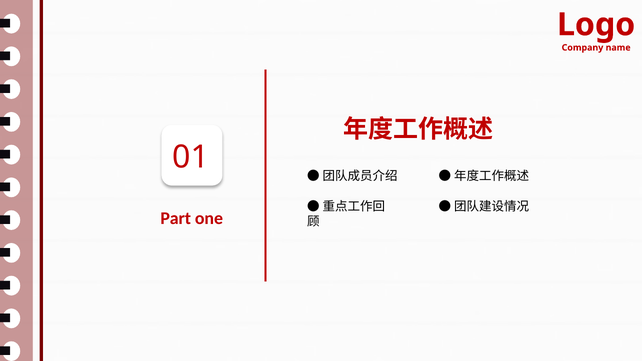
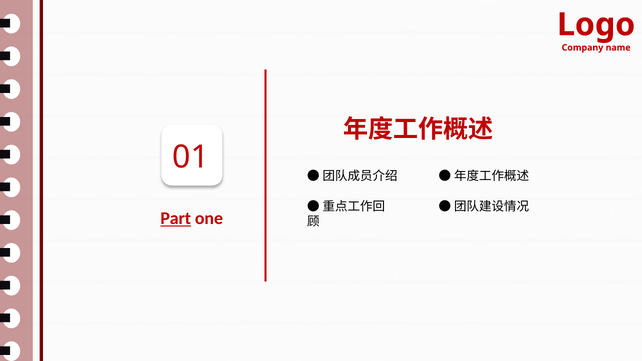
Part underline: none -> present (176, 218)
